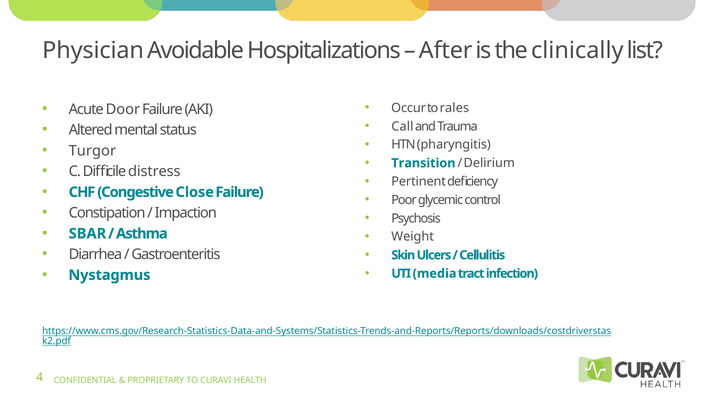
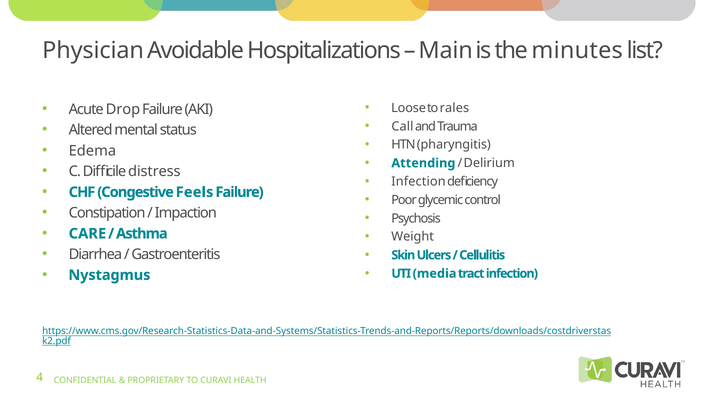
After: After -> Main (446, 50)
clinically: clinically -> minutes (577, 50)
Occur: Occur -> Loose (409, 108)
Door: Door -> Drop (123, 109)
Turgor: Turgor -> Edema (92, 151)
Transition: Transition -> Attending (423, 163)
Pertinent: Pertinent -> Infection (419, 182)
Close: Close -> Feels (195, 192)
SBAR: SBAR -> CARE (87, 234)
